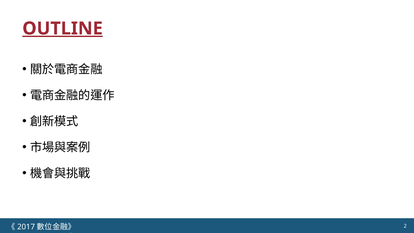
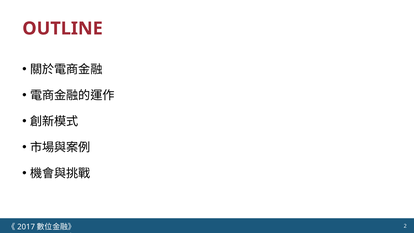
OUTLINE underline: present -> none (63, 28)
